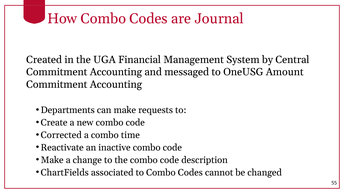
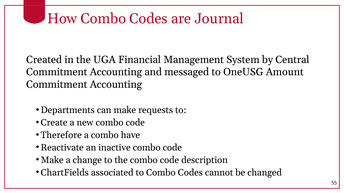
Corrected: Corrected -> Therefore (61, 135)
time: time -> have (130, 135)
